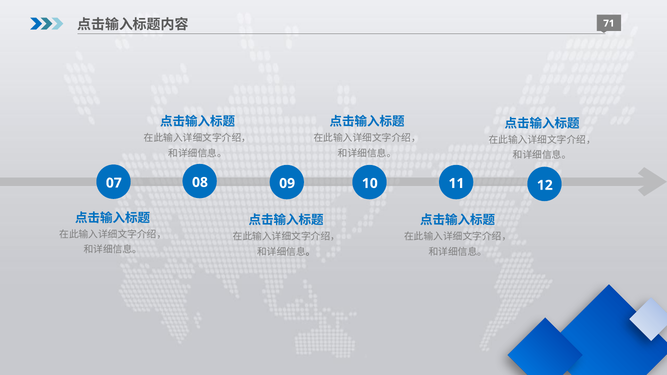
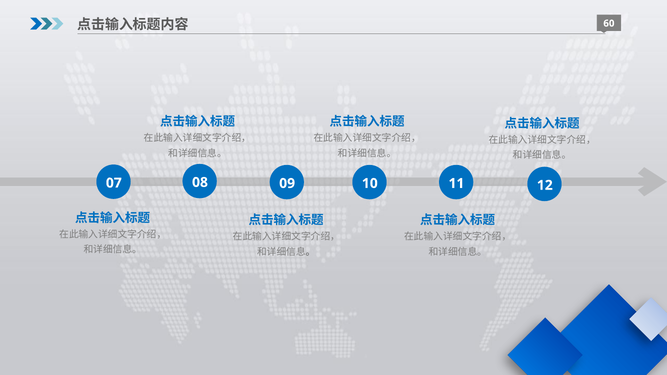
71: 71 -> 60 (609, 23)
